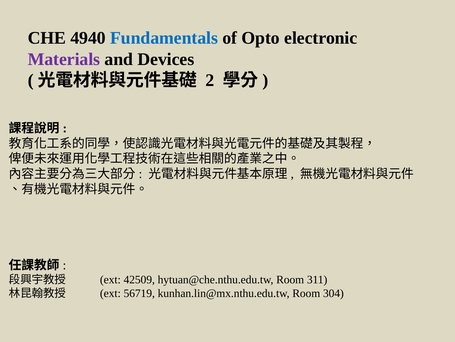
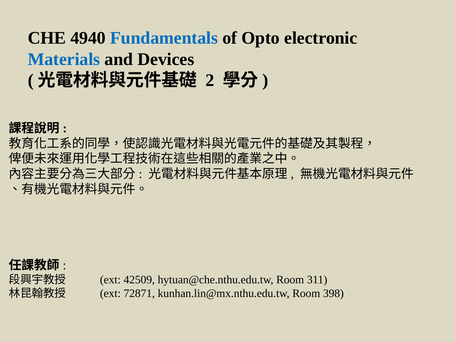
Materials colour: purple -> blue (64, 59)
56719: 56719 -> 72871 (139, 293)
304: 304 -> 398 (333, 293)
